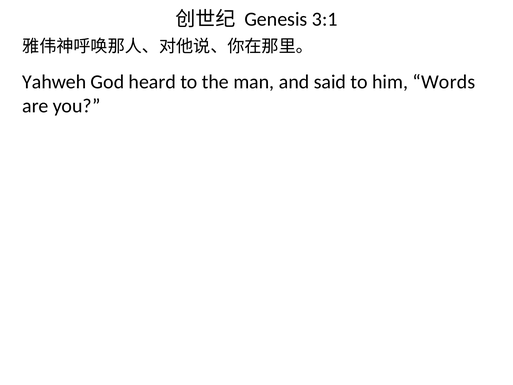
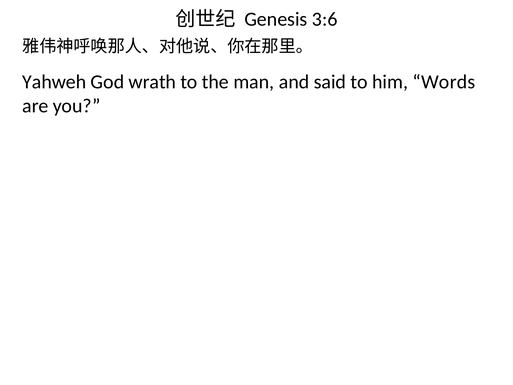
3:1: 3:1 -> 3:6 (325, 19)
heard: heard -> wrath (152, 82)
